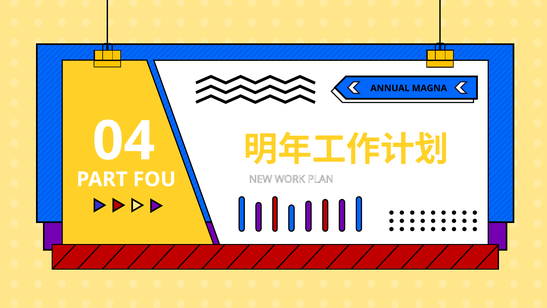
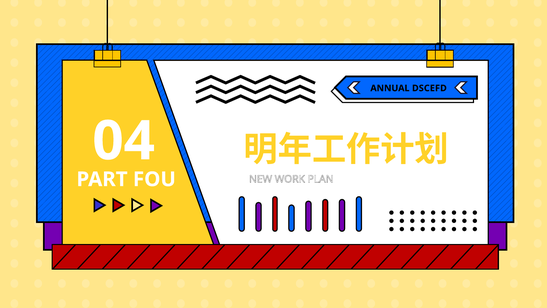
MAGNA: MAGNA -> DSCEFD (429, 88)
